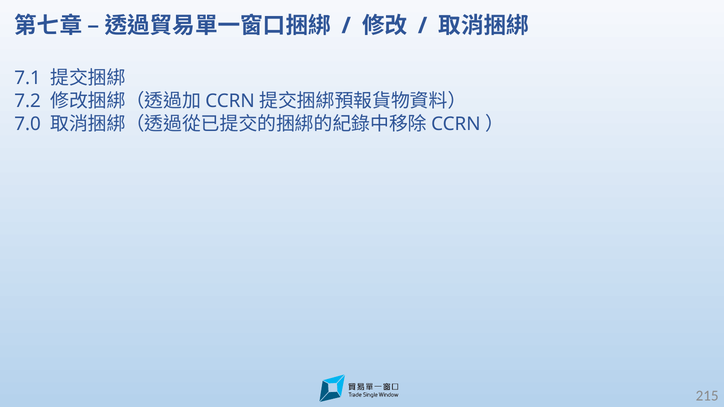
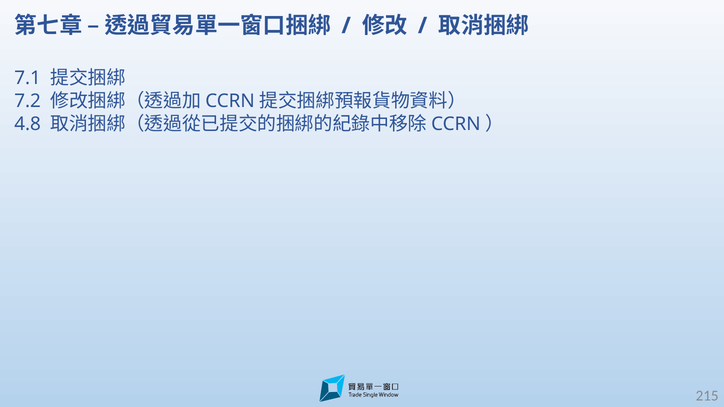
7.0: 7.0 -> 4.8 (28, 124)
